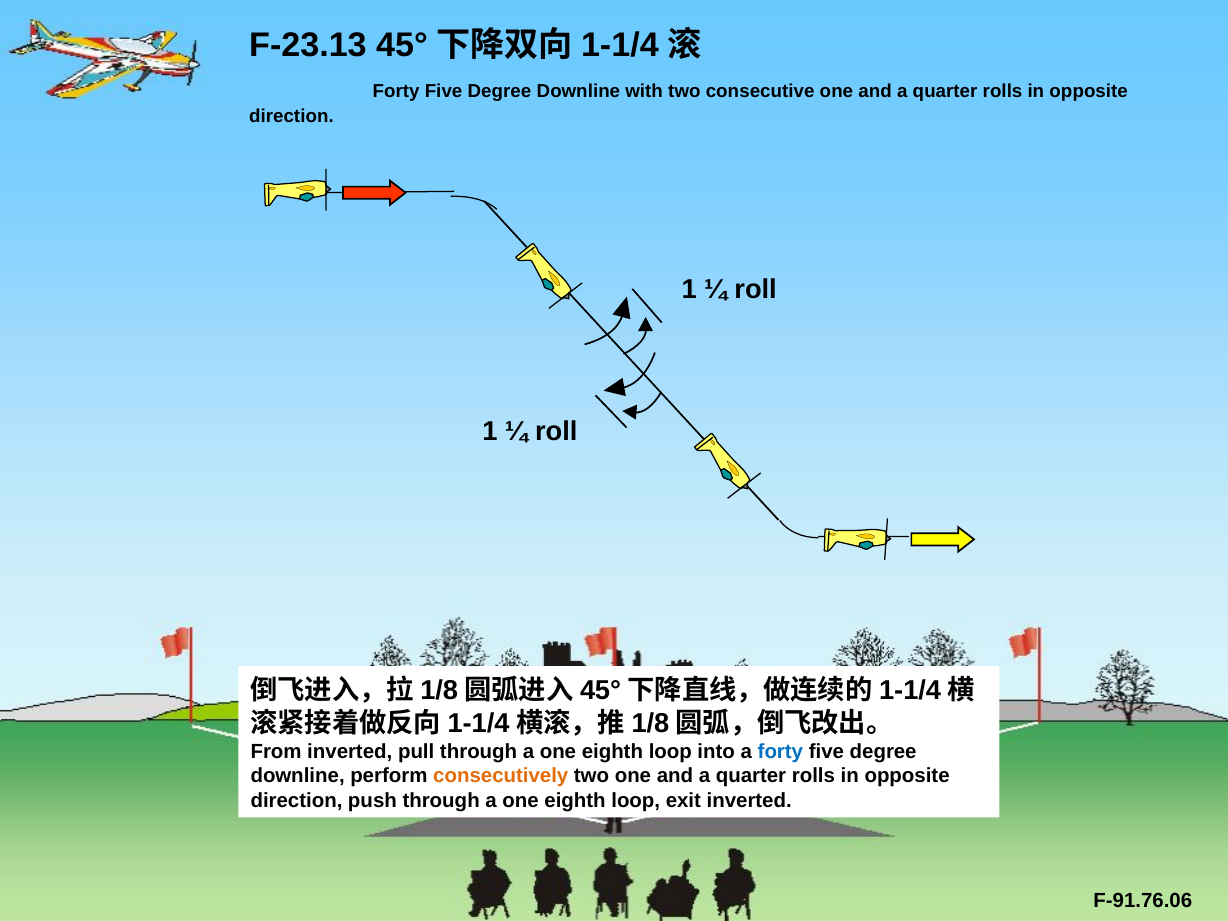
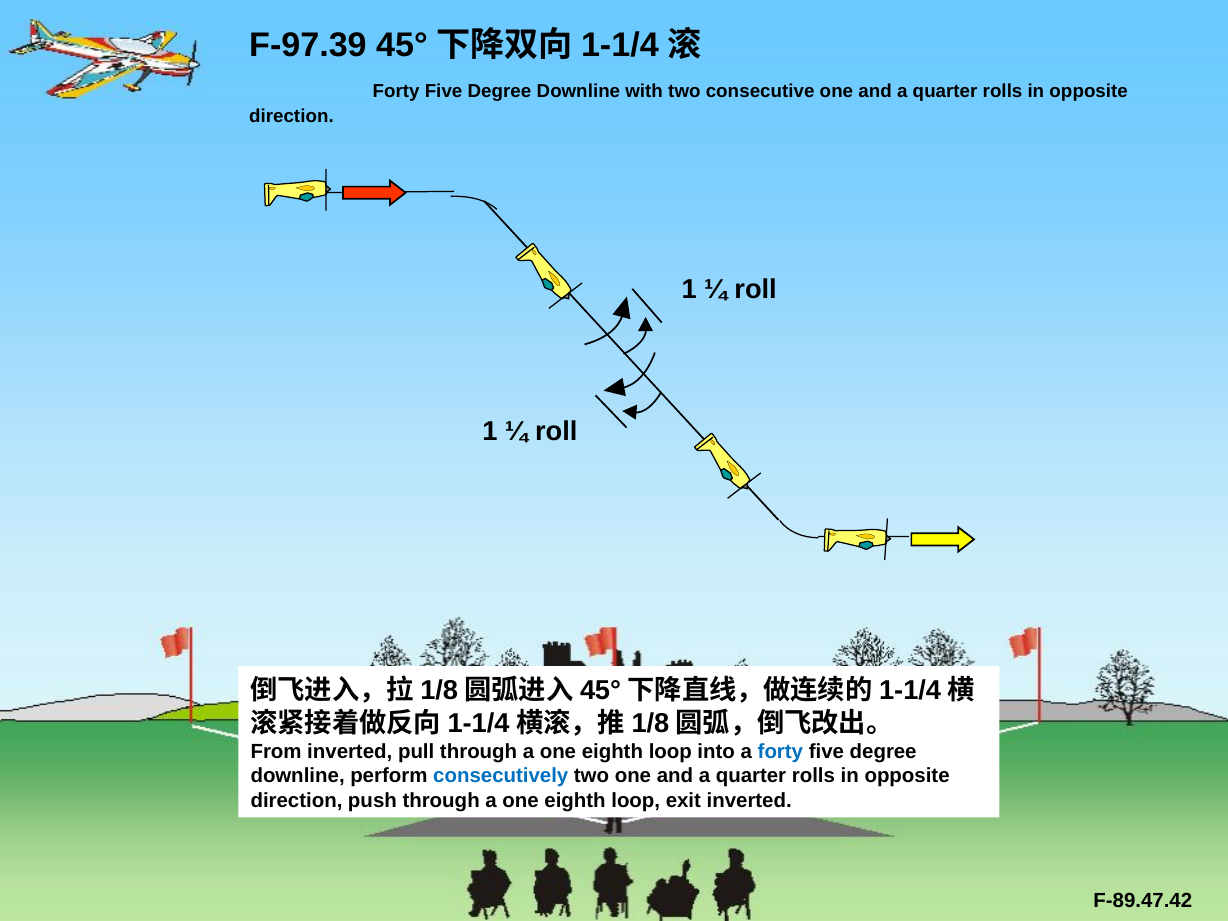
F-23.13: F-23.13 -> F-97.39 (308, 45)
consecutively colour: orange -> blue (501, 776)
F-91.76.06: F-91.76.06 -> F-89.47.42 (1143, 900)
